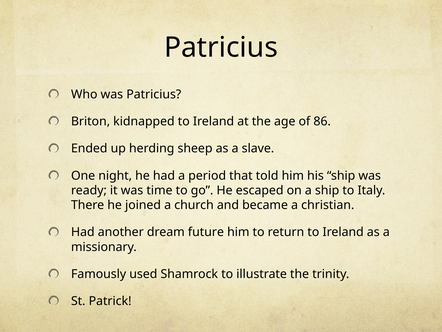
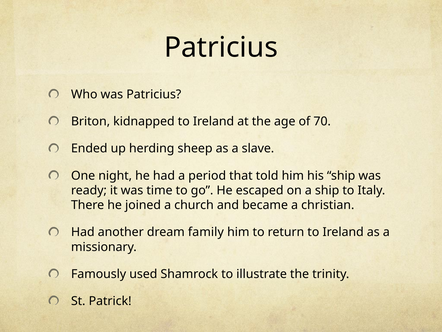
86: 86 -> 70 (322, 121)
future: future -> family (206, 232)
